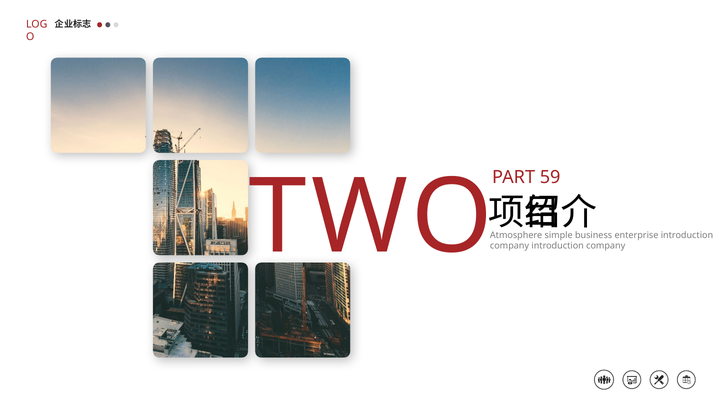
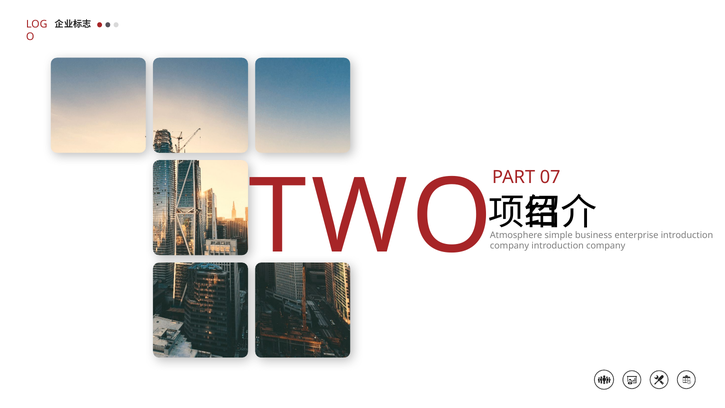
59: 59 -> 07 (550, 177)
